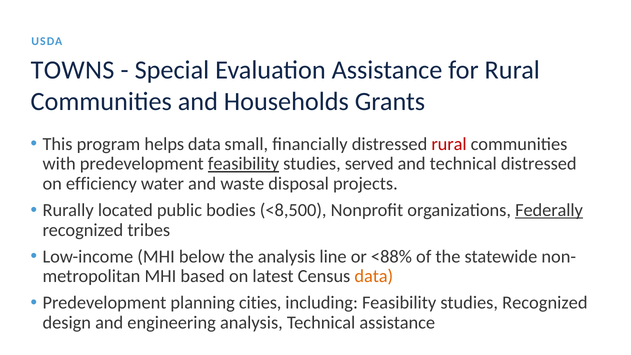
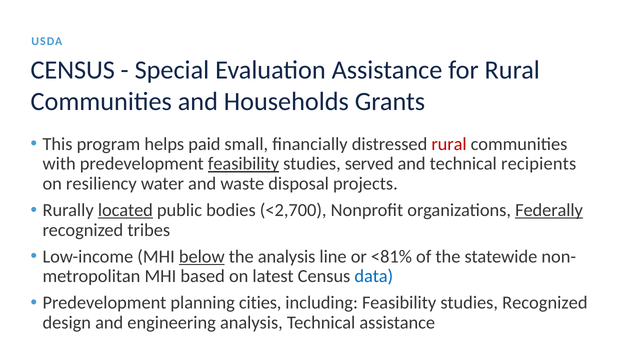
TOWNS: TOWNS -> CENSUS (73, 70)
helps data: data -> paid (204, 144)
technical distressed: distressed -> recipients (539, 164)
efficiency: efficiency -> resiliency (101, 184)
located underline: none -> present (125, 210)
<8,500: <8,500 -> <2,700 (293, 210)
below underline: none -> present (202, 256)
<88%: <88% -> <81% (391, 256)
data colour: orange -> blue (374, 276)
